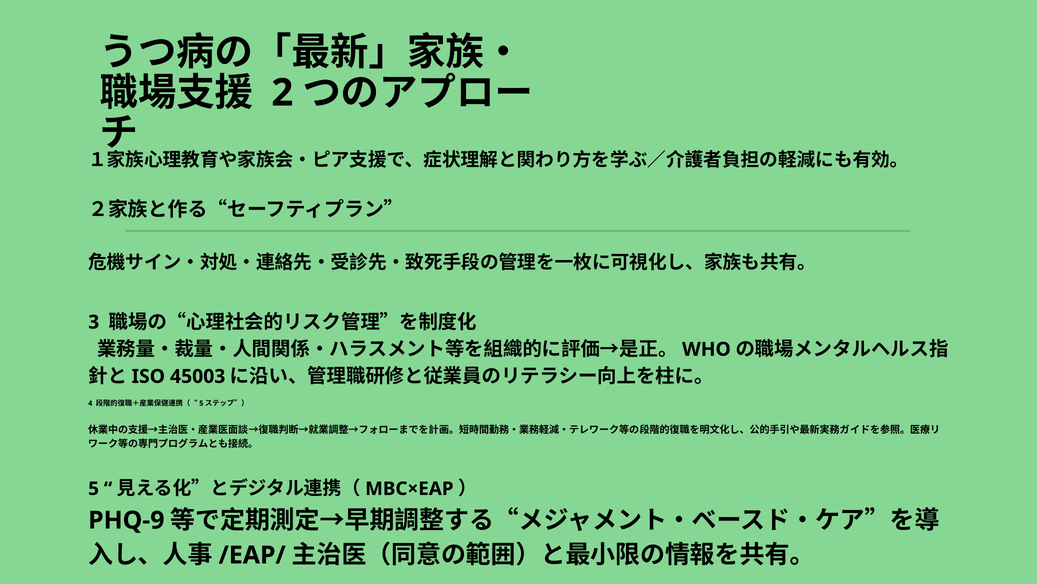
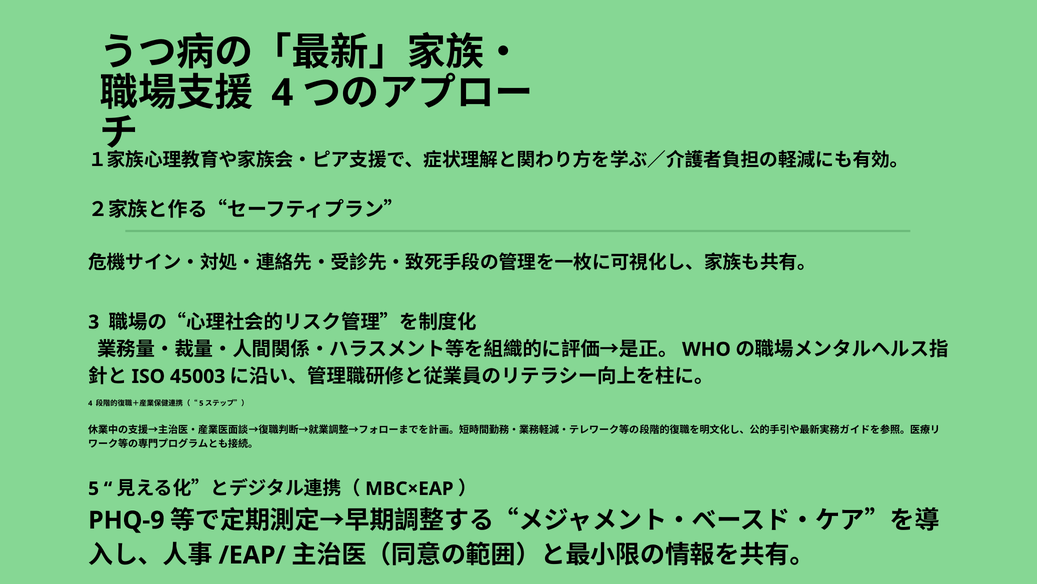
2: 2 -> 4 (282, 93)
